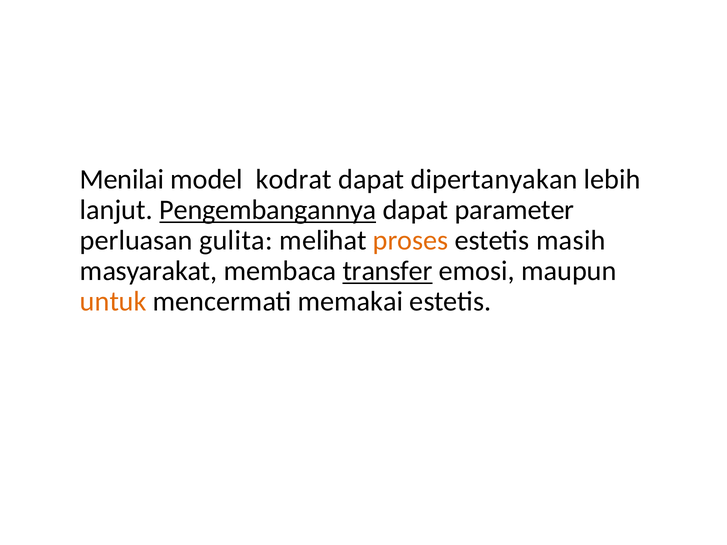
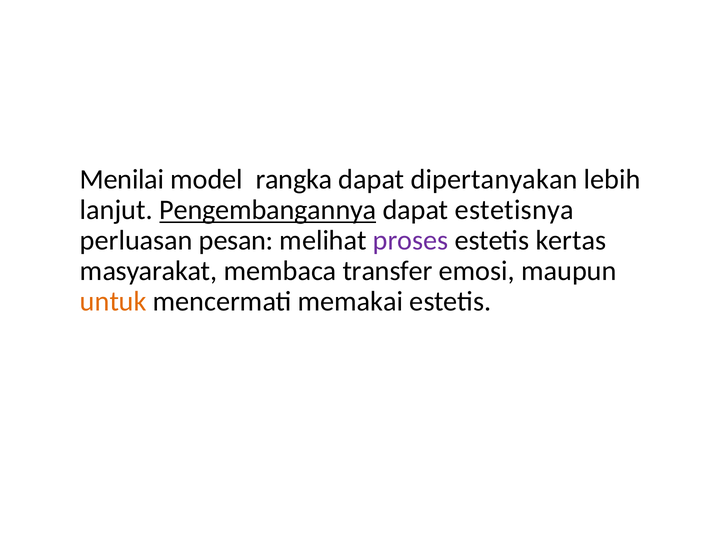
kodrat: kodrat -> rangka (294, 180)
parameter: parameter -> estetisnya (514, 210)
gulita: gulita -> pesan (236, 241)
proses colour: orange -> purple (411, 241)
masih: masih -> kertas (571, 241)
transfer underline: present -> none (388, 271)
